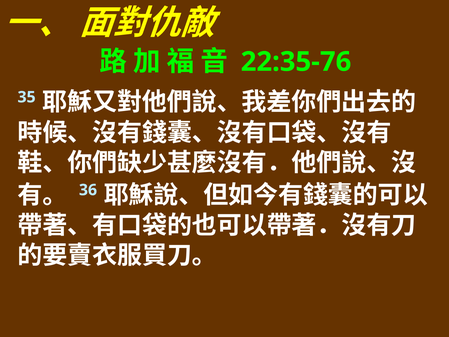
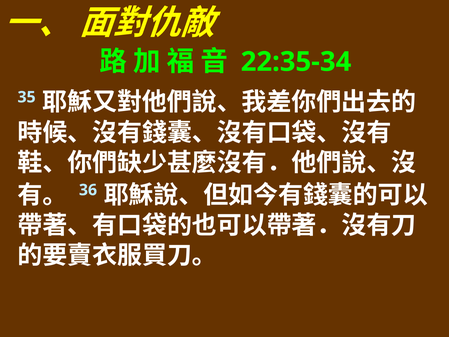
22:35-76: 22:35-76 -> 22:35-34 (296, 62)
